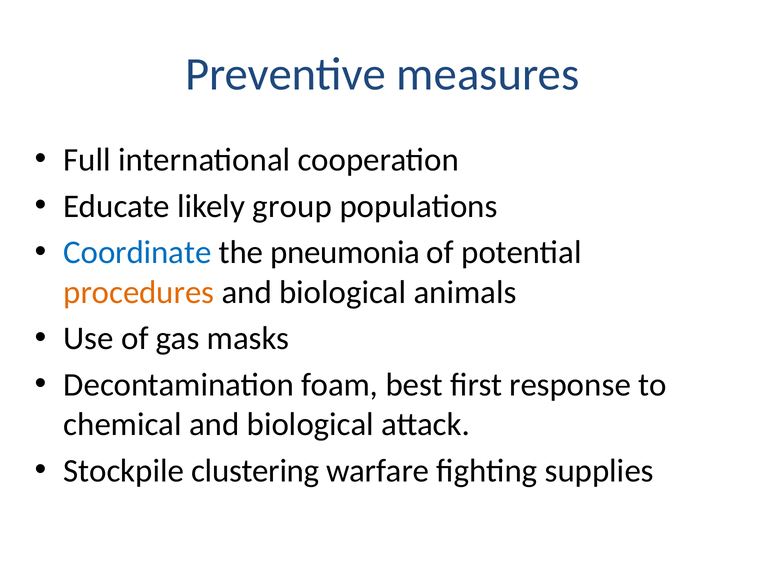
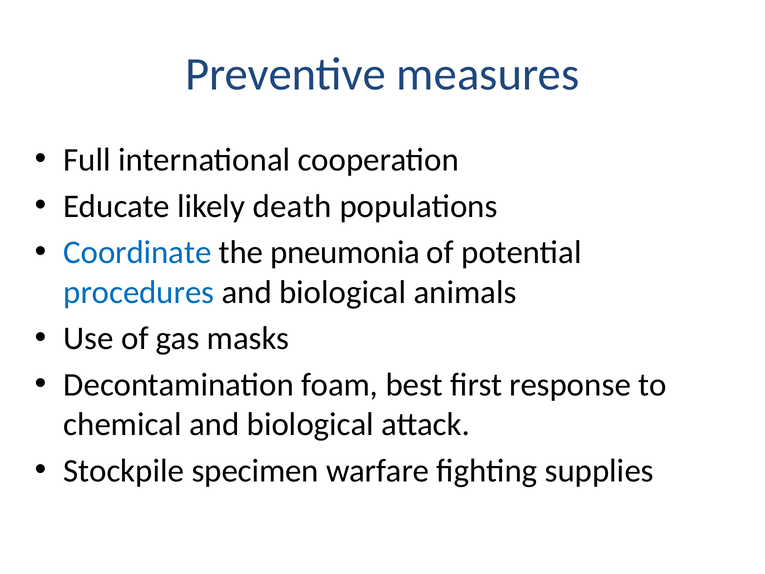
group: group -> death (292, 206)
procedures colour: orange -> blue (139, 292)
clustering: clustering -> specimen (255, 471)
